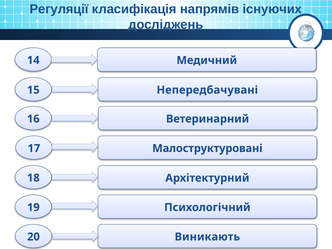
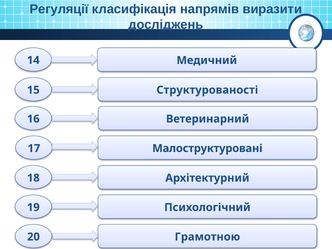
існуючих: існуючих -> виразити (272, 9)
Непередбачувані: Непередбачувані -> Структурованості (207, 90)
Виникають: Виникають -> Грамотною (207, 237)
